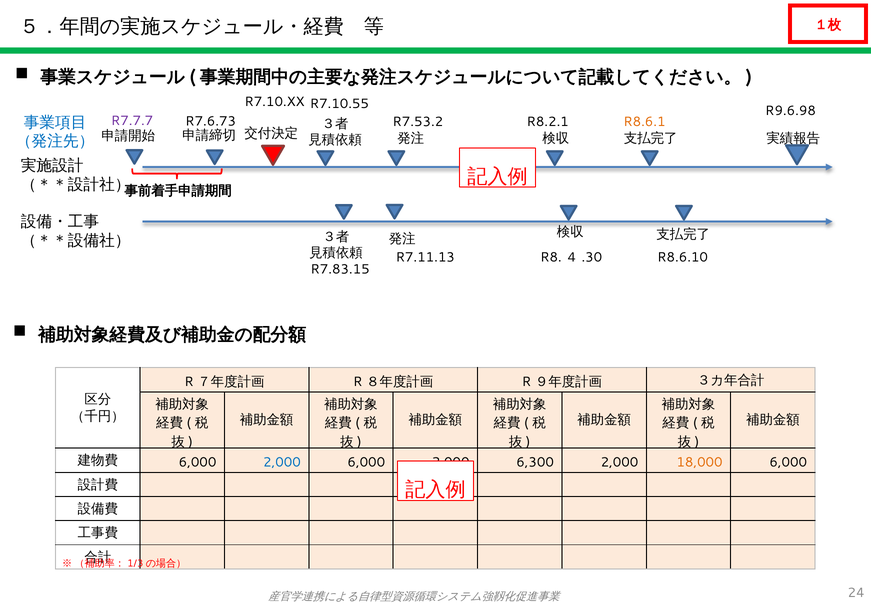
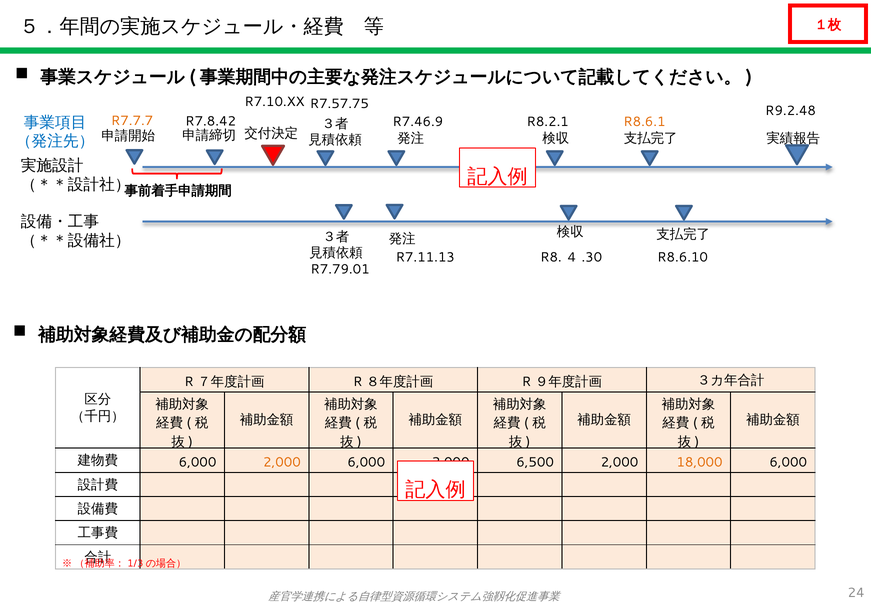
R7.10.55: R7.10.55 -> R7.57.75 (339, 104)
R9.6.98: R9.6.98 -> R9.2.48 (791, 111)
R7.7.7 colour: purple -> orange (132, 121)
R7.6.73: R7.6.73 -> R7.8.42 (211, 121)
R7.53.2: R7.53.2 -> R7.46.9 (418, 122)
R7.83.15: R7.83.15 -> R7.79.01 (340, 269)
2,000 colour: blue -> orange (282, 462)
6,300: 6,300 -> 6,500 (535, 462)
